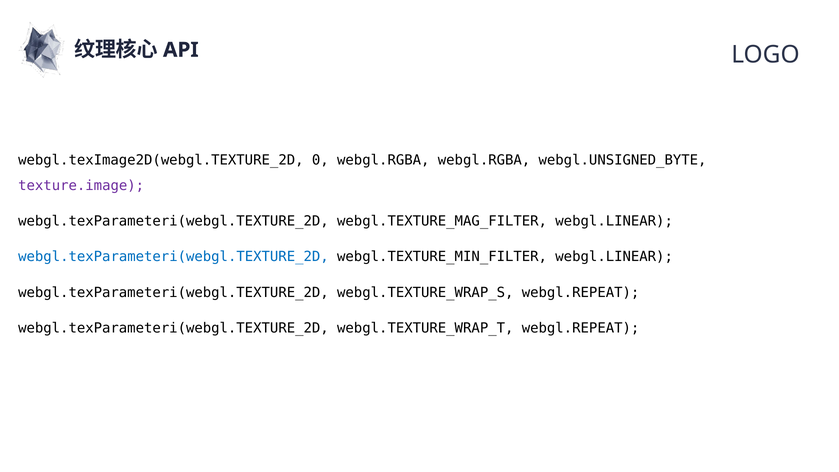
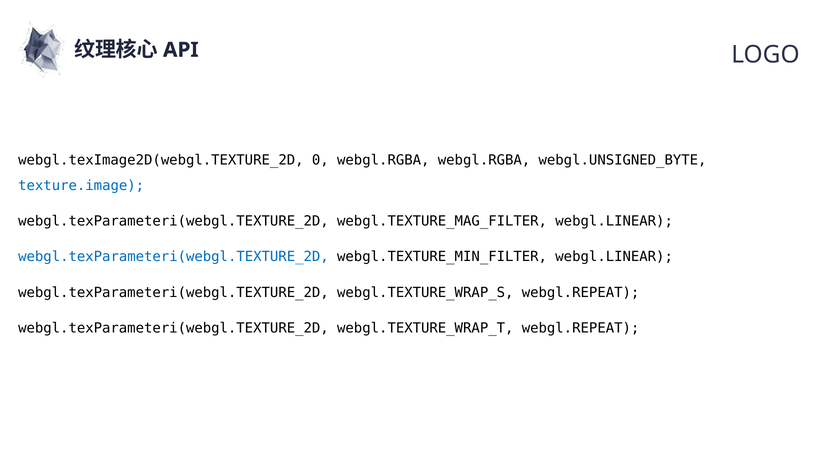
texture.image colour: purple -> blue (81, 185)
